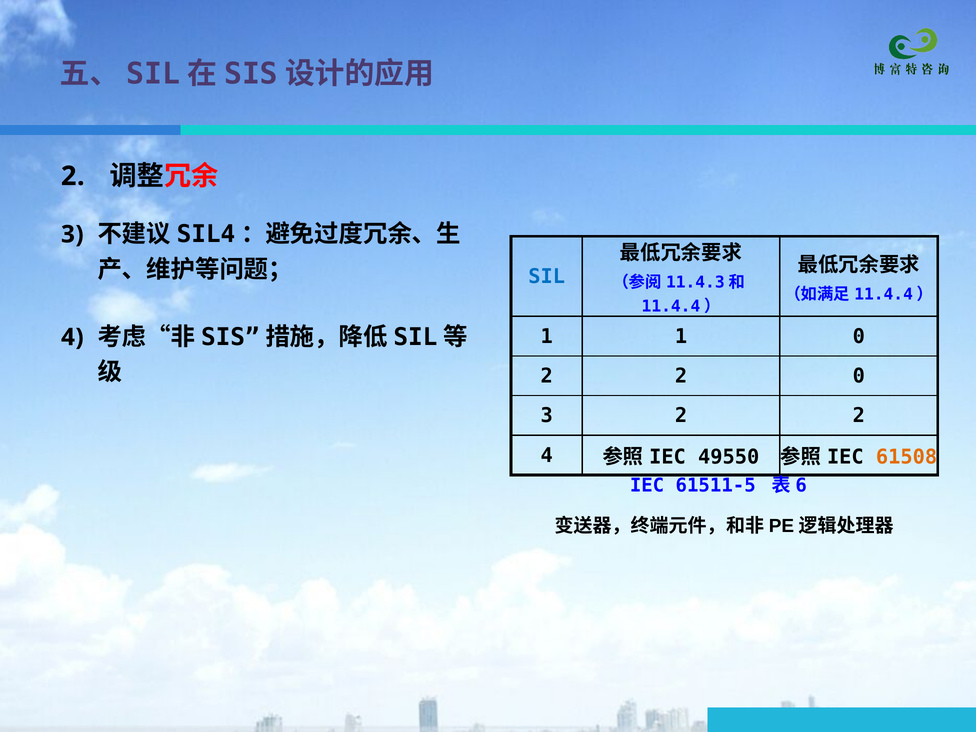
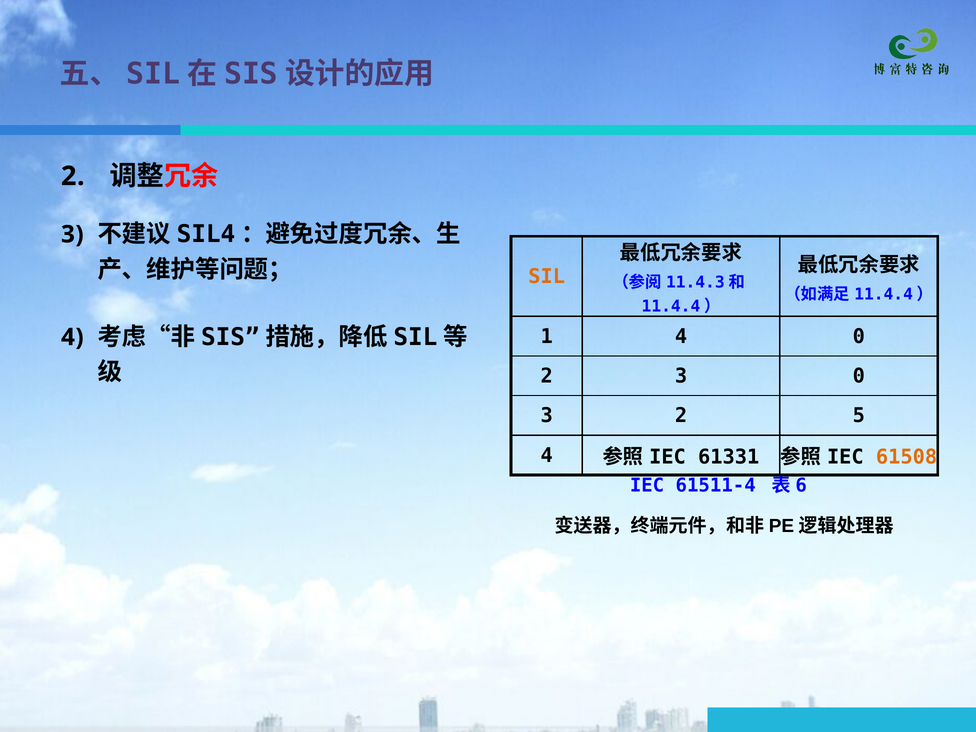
SIL colour: blue -> orange (547, 277)
1 1: 1 -> 4 (681, 337)
2: 2 -> 3 (681, 376)
3 2 2: 2 -> 5 (859, 416)
49550: 49550 -> 61331 (729, 457)
61511-5: 61511-5 -> 61511-4 (716, 485)
